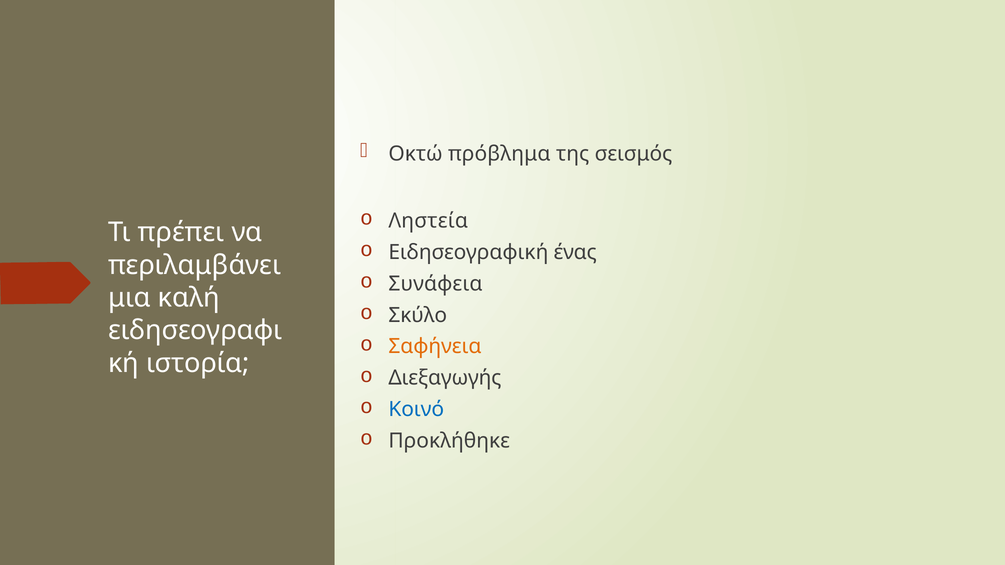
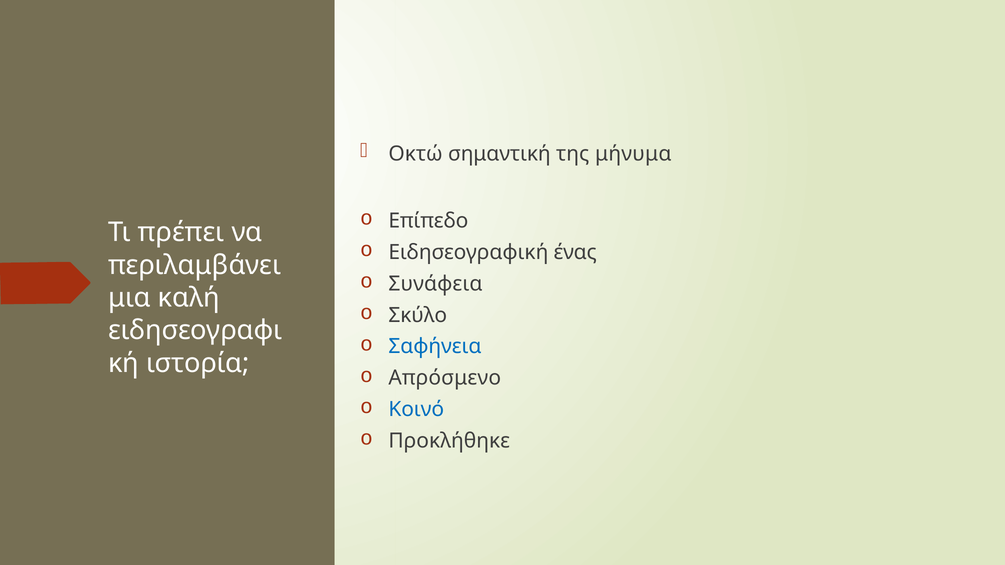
πρόβλημα: πρόβλημα -> σημαντική (499, 154)
σεισμός: σεισμός -> μήνυμα (633, 154)
Ληστεία: Ληστεία -> Επίπεδο (428, 221)
Σαφήνεια colour: orange -> blue (435, 347)
Διεξαγωγής: Διεξαγωγής -> Απρόσμενο (445, 378)
